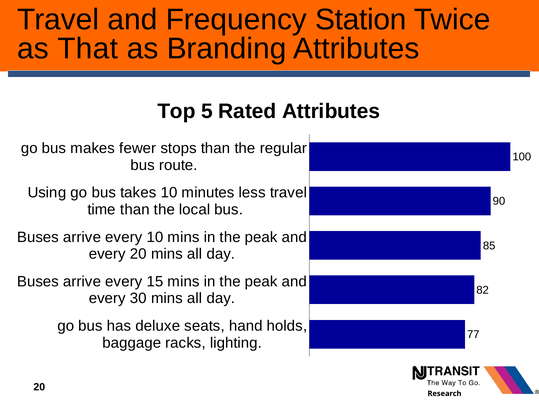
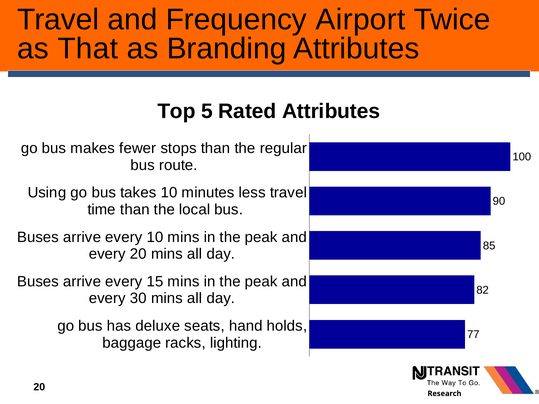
Station: Station -> Airport (361, 20)
